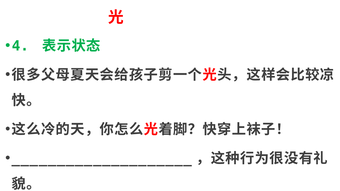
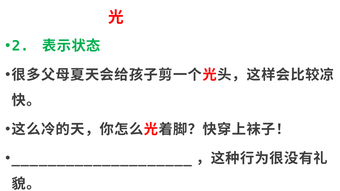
4: 4 -> 2 (20, 46)
